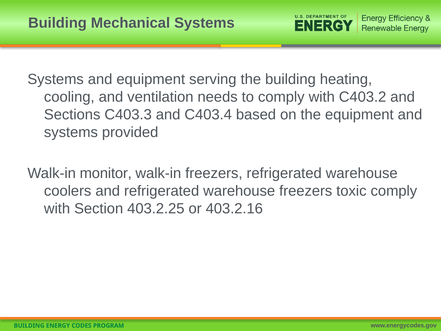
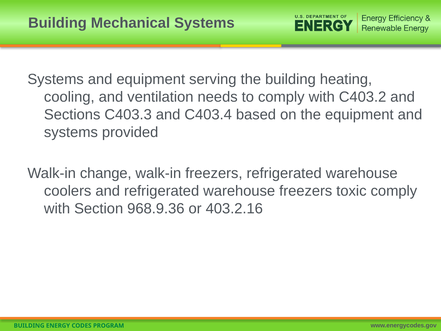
monitor: monitor -> change (106, 173)
403.2.25: 403.2.25 -> 968.9.36 (156, 209)
